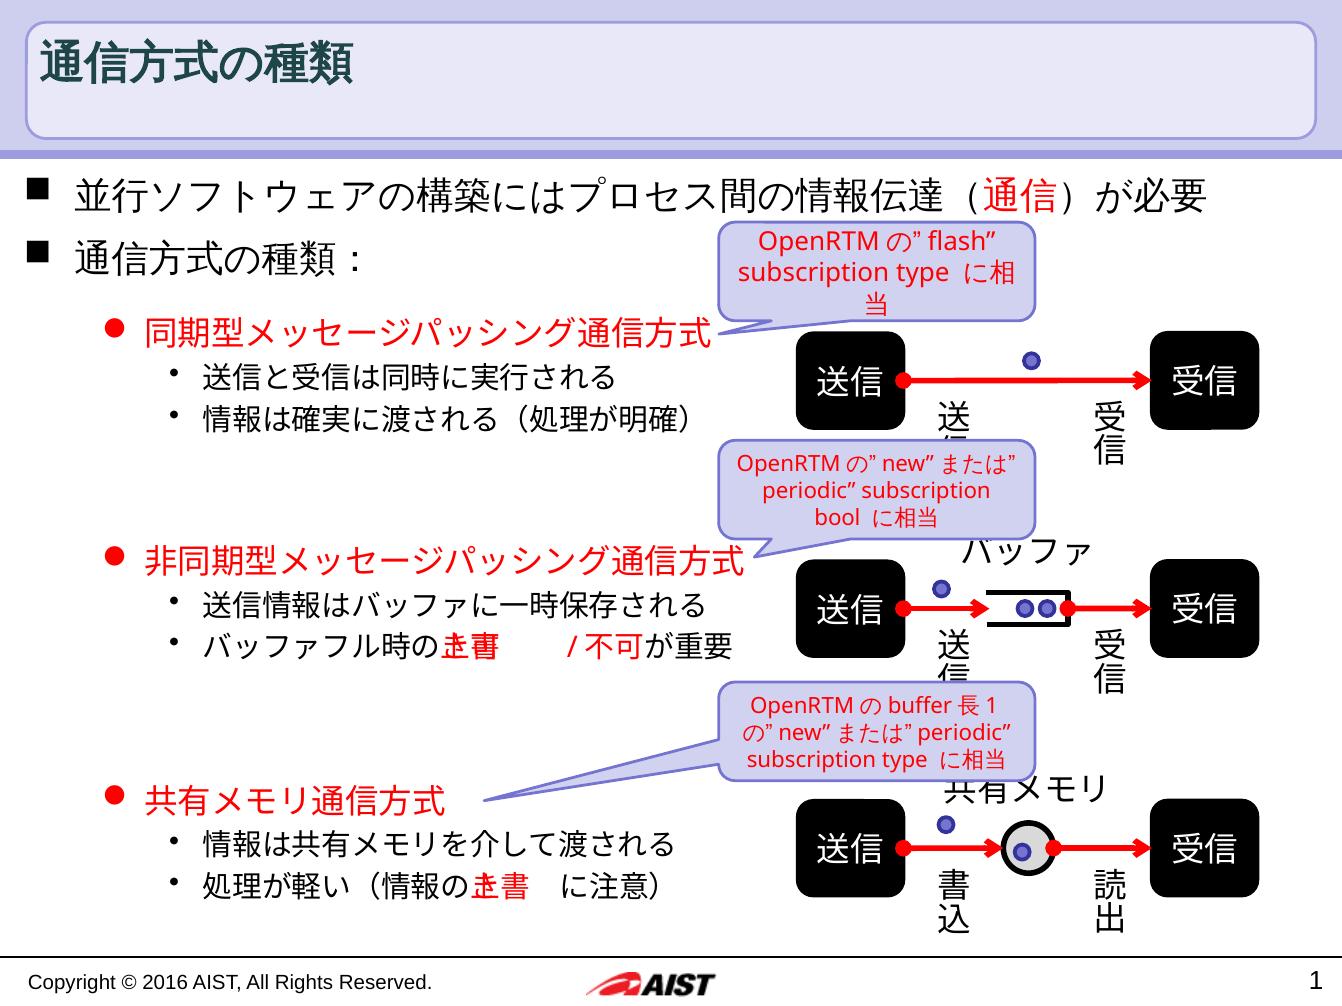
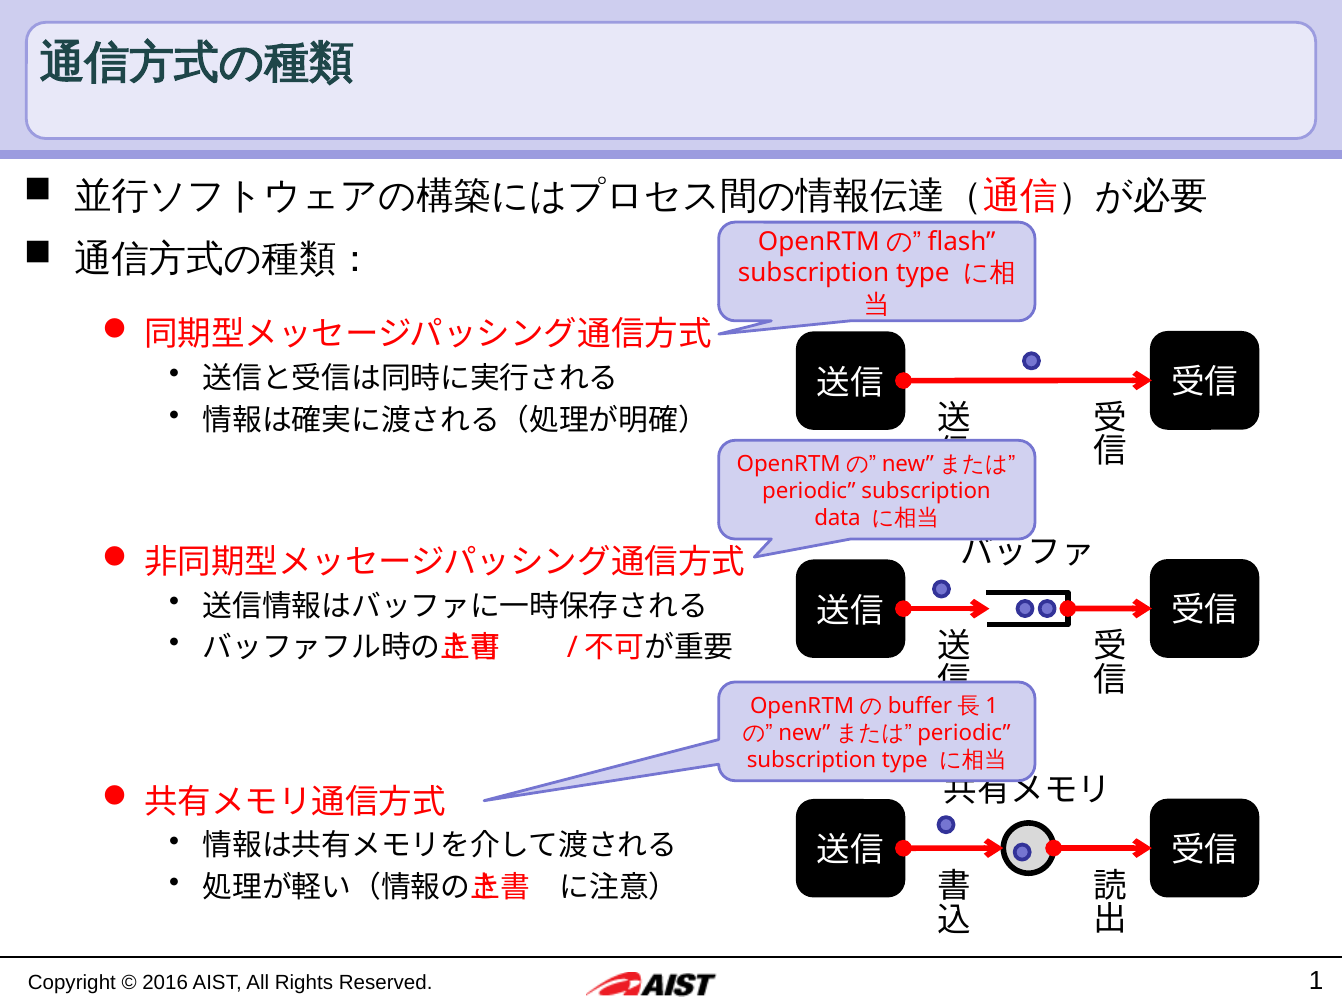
bool: bool -> data (837, 518)
